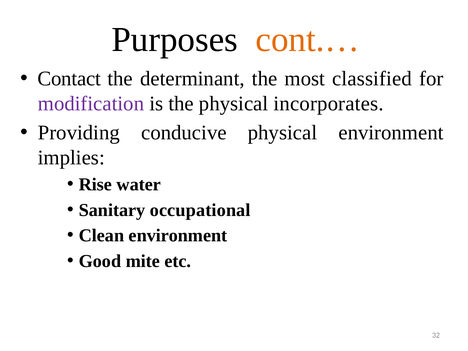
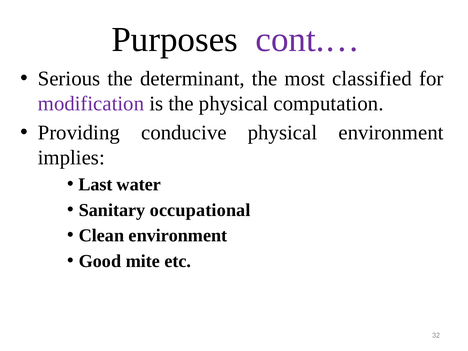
cont.… colour: orange -> purple (308, 39)
Contact: Contact -> Serious (69, 79)
incorporates: incorporates -> computation (329, 104)
Rise: Rise -> Last (95, 185)
